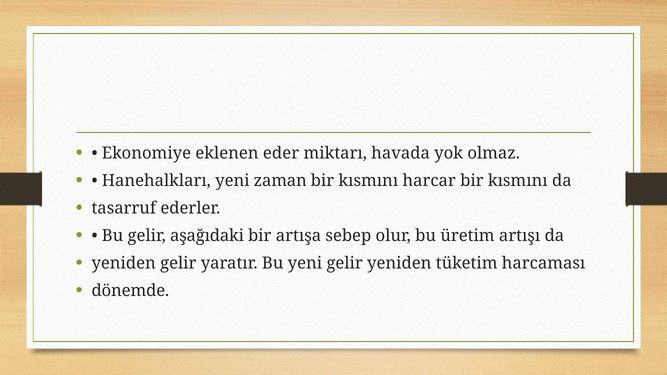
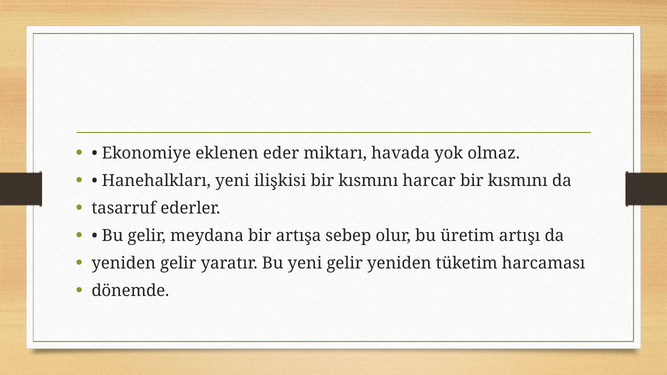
zaman: zaman -> ilişkisi (280, 181)
aşağıdaki: aşağıdaki -> meydana (207, 236)
